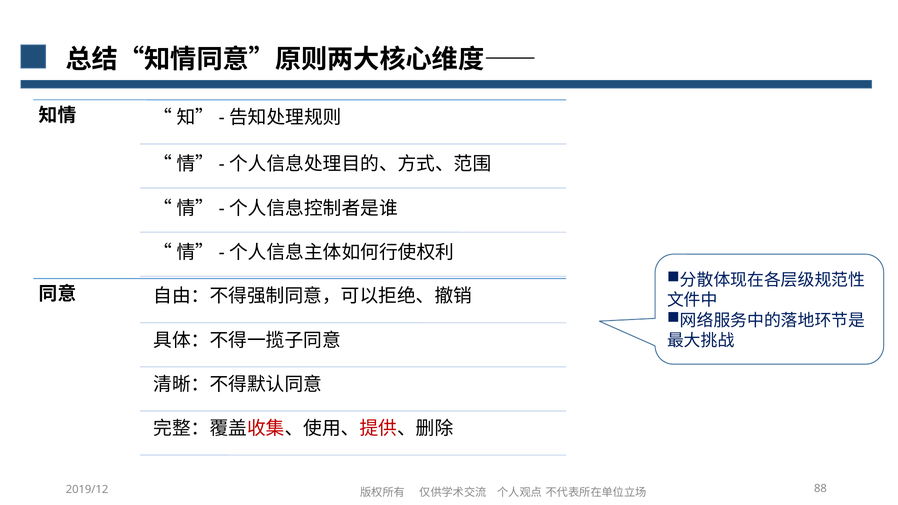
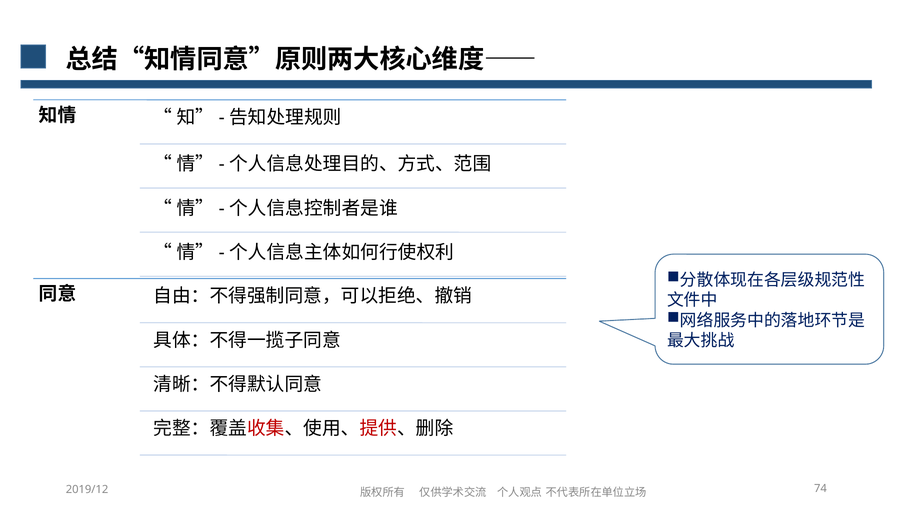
88: 88 -> 74 (820, 489)
